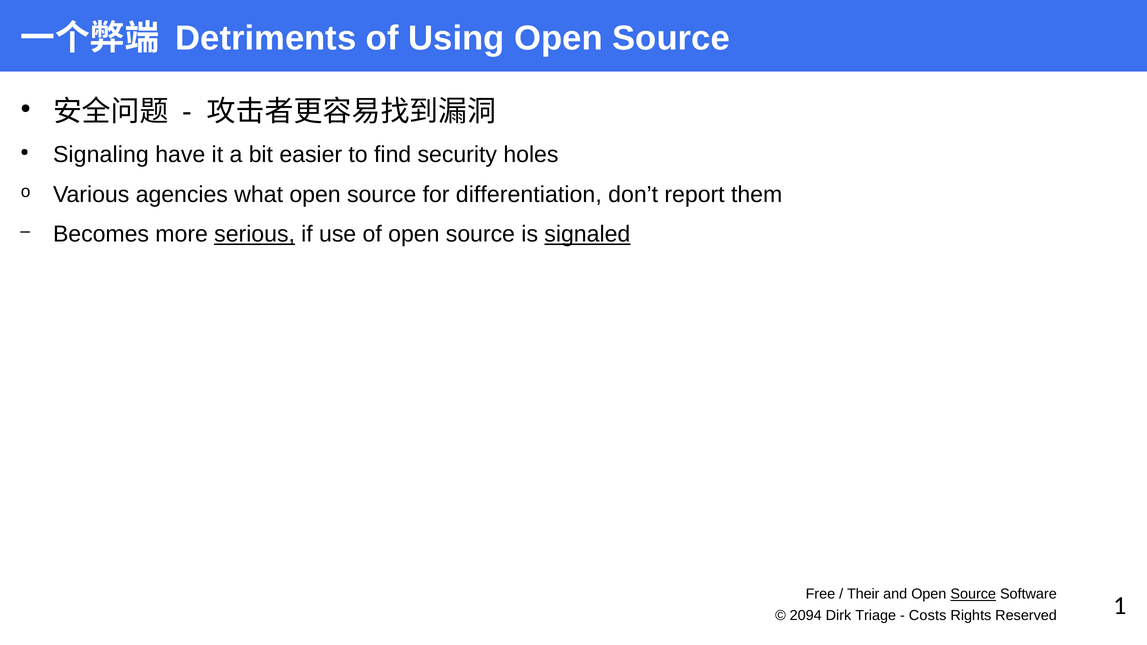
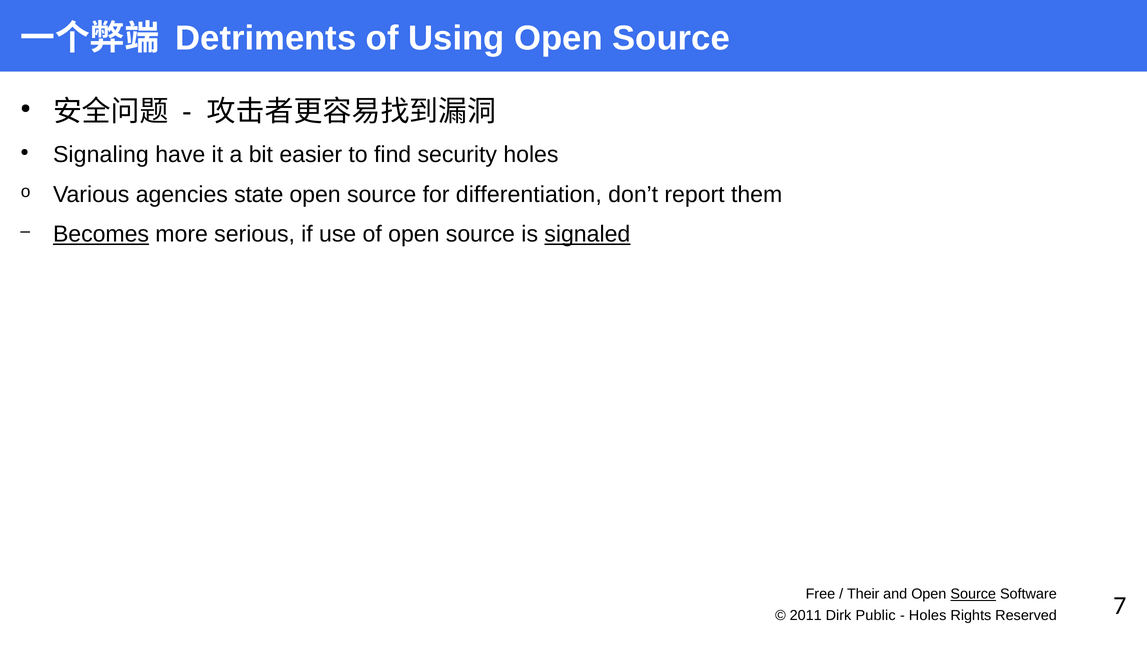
what: what -> state (259, 194)
Becomes underline: none -> present (101, 234)
serious underline: present -> none (255, 234)
2094: 2094 -> 2011 (806, 616)
Triage: Triage -> Public (876, 616)
Costs: Costs -> Holes (928, 616)
1: 1 -> 7 (1120, 606)
